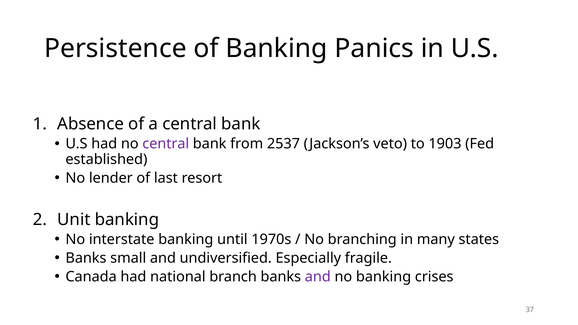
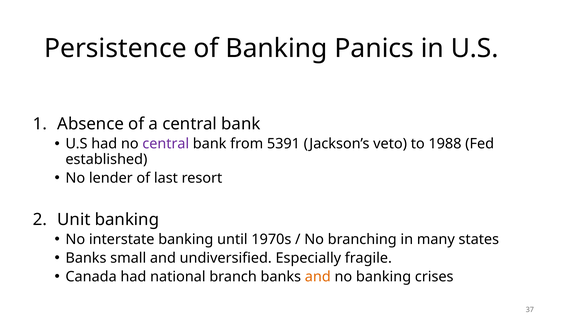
2537: 2537 -> 5391 (283, 144)
1903: 1903 -> 1988 (445, 144)
and colour: purple -> orange (318, 277)
